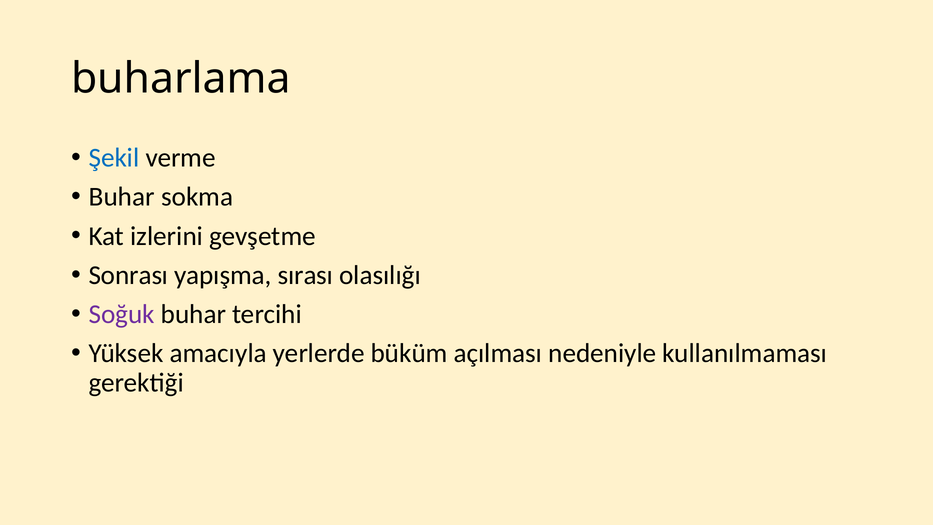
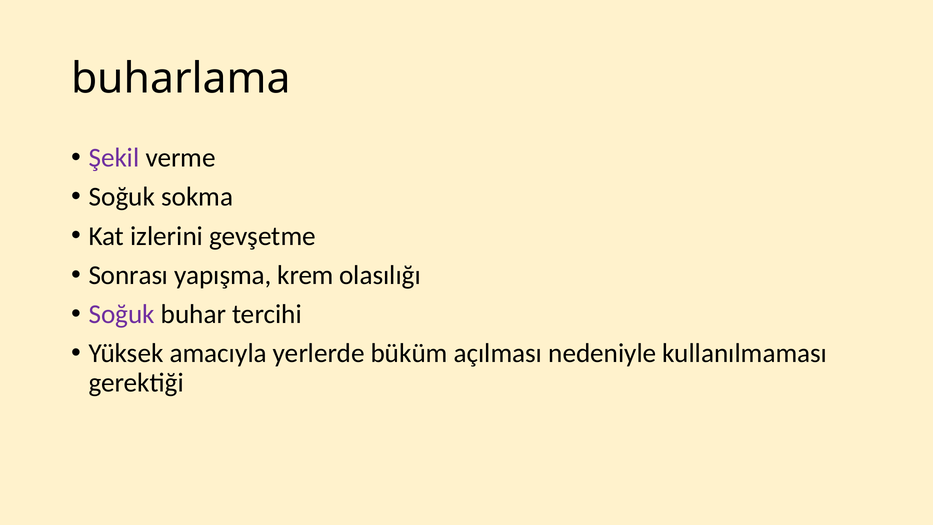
Şekil colour: blue -> purple (114, 158)
Buhar: Buhar -> Soğuk (122, 197)
sırası: sırası -> krem (306, 275)
